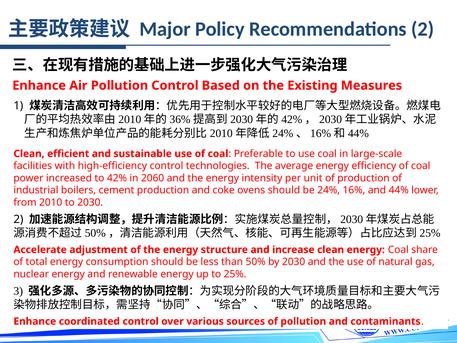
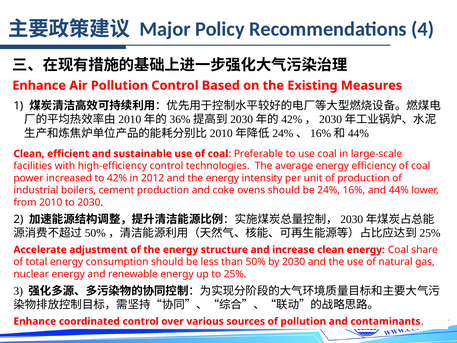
Recommendations 2: 2 -> 4 (423, 29)
2060: 2060 -> 2012 (153, 178)
